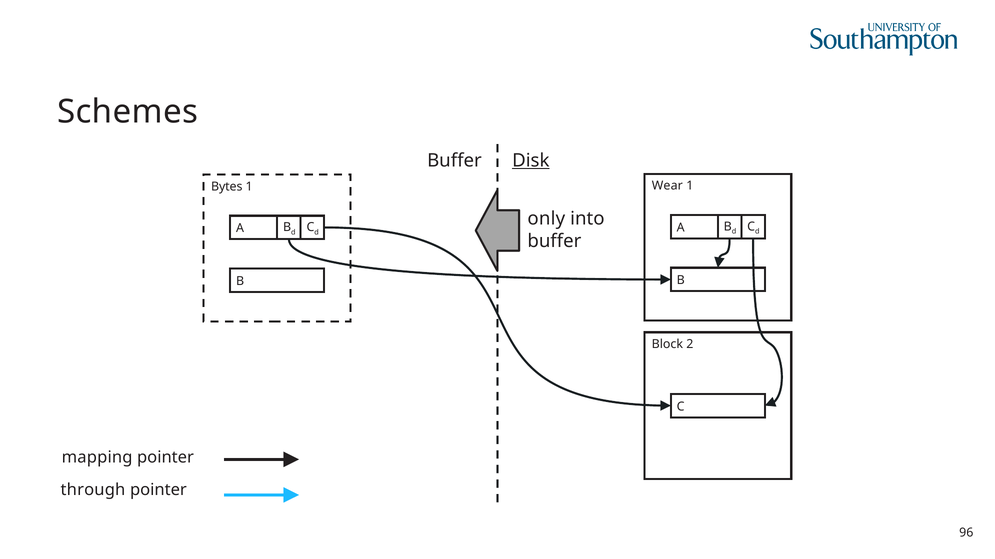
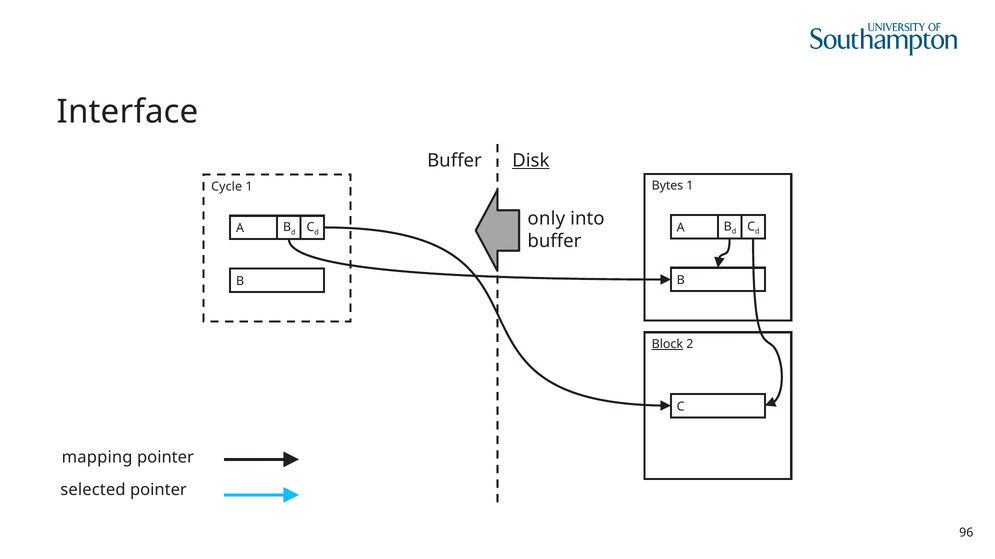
Schemes: Schemes -> Interface (128, 112)
Wear: Wear -> Bytes (667, 186)
Bytes: Bytes -> Cycle (227, 187)
Block underline: none -> present (667, 345)
through: through -> selected (93, 490)
